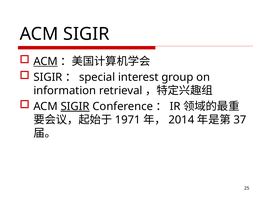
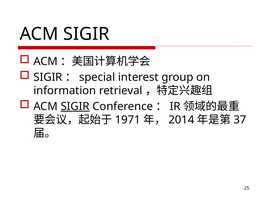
ACM underline: present -> none (46, 62)
